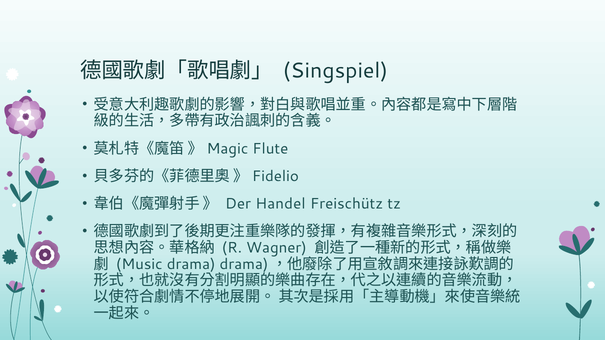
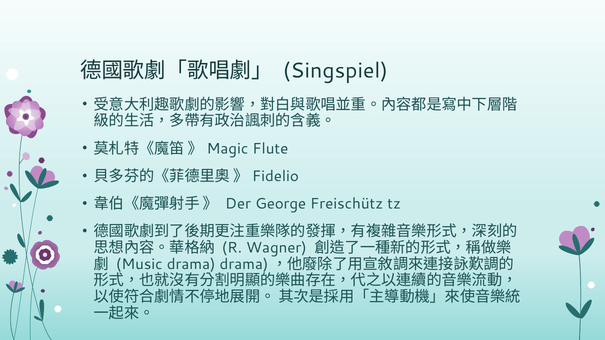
Handel: Handel -> George (281, 204)
